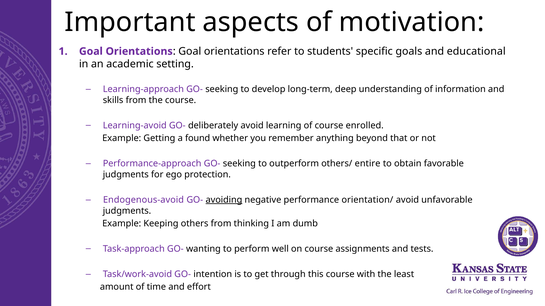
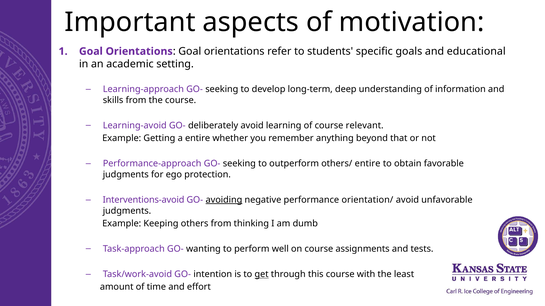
enrolled: enrolled -> relevant (365, 126)
a found: found -> entire (198, 138)
Endogenous-avoid: Endogenous-avoid -> Interventions-avoid (144, 200)
get underline: none -> present (262, 275)
